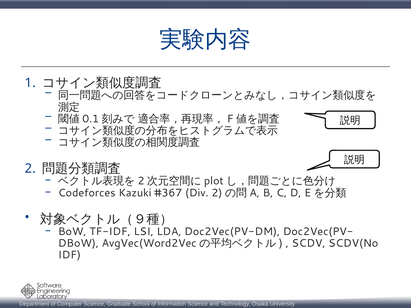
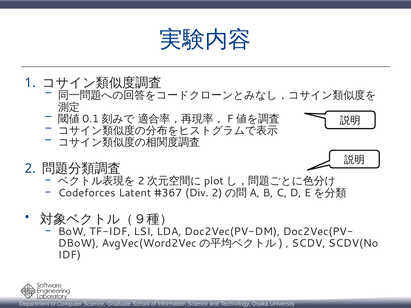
Kazuki: Kazuki -> Latent (135, 193)
